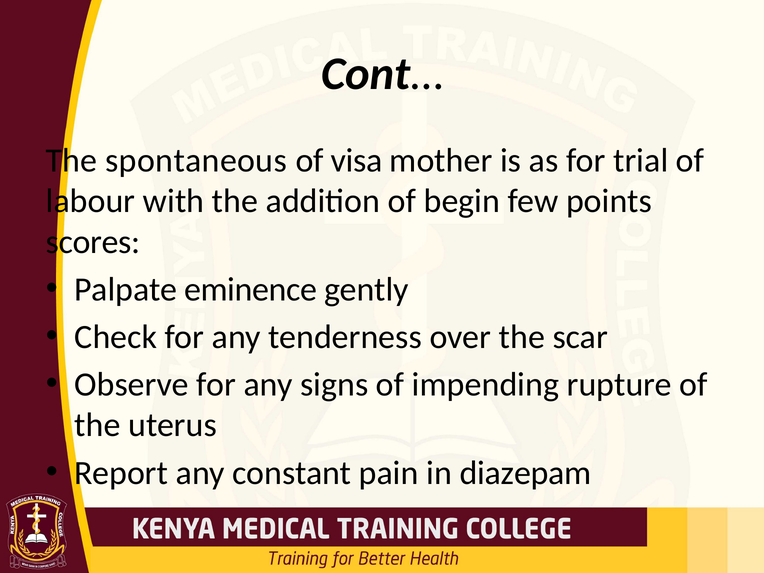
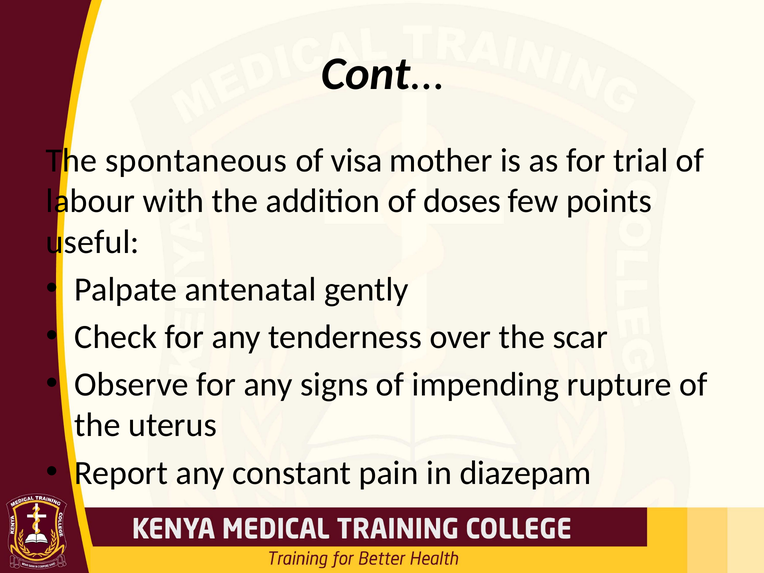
begin: begin -> doses (462, 201)
scores: scores -> useful (93, 242)
eminence: eminence -> antenatal (251, 289)
